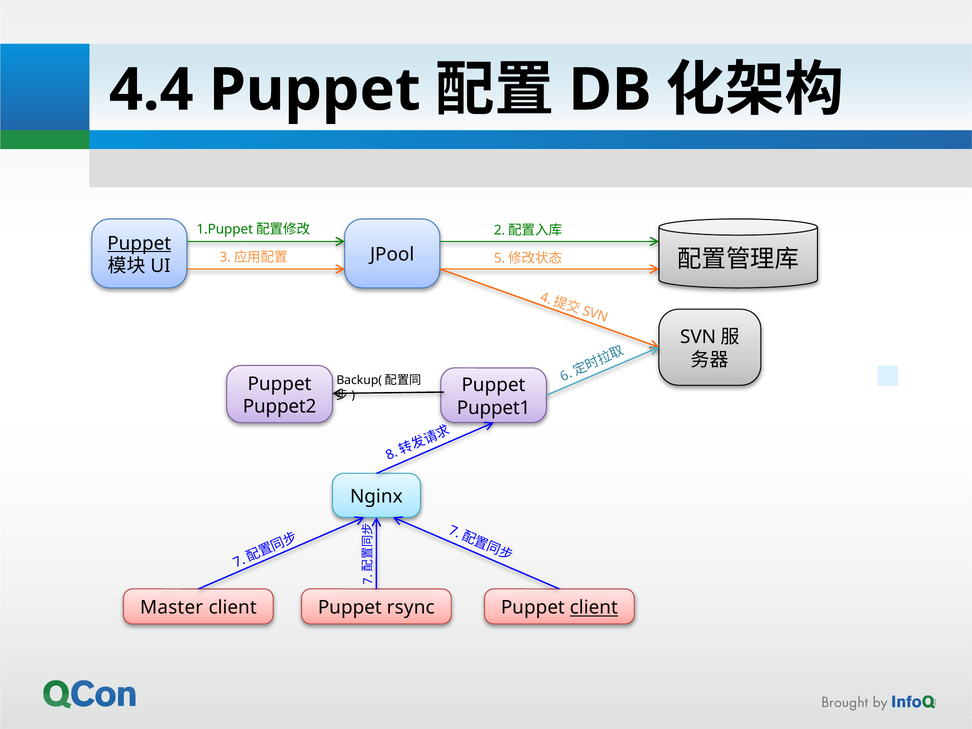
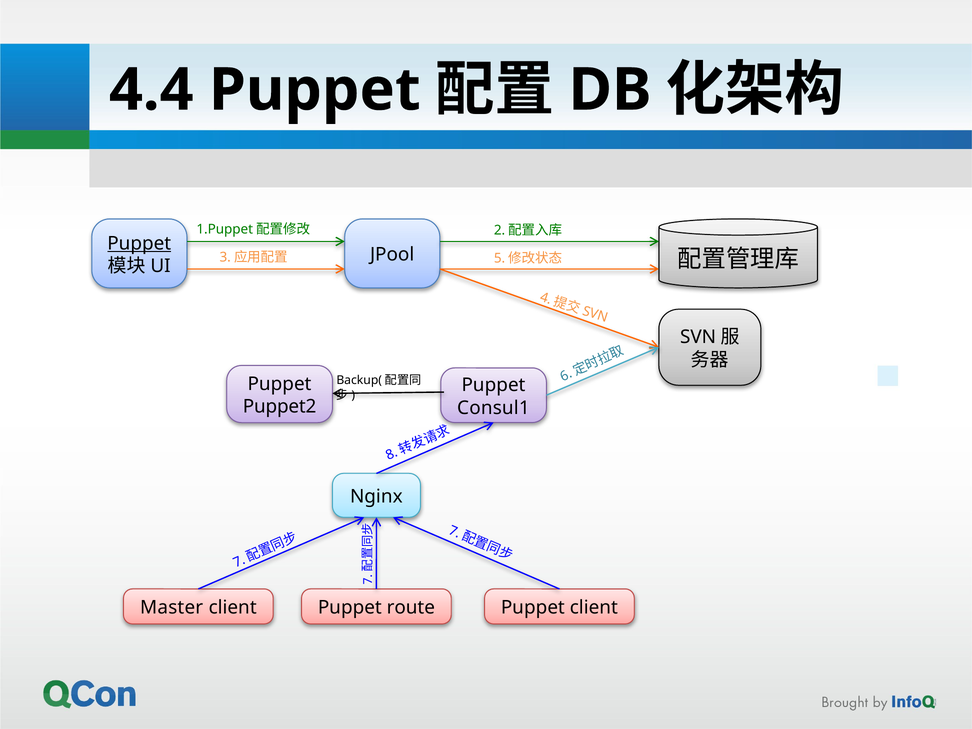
Puppet1: Puppet1 -> Consul1 (493, 408)
rsync: rsync -> route (411, 608)
client underline: present -> none (594, 608)
